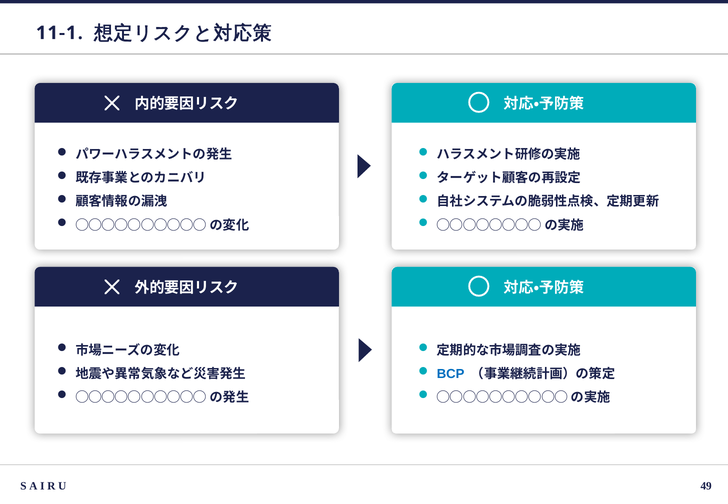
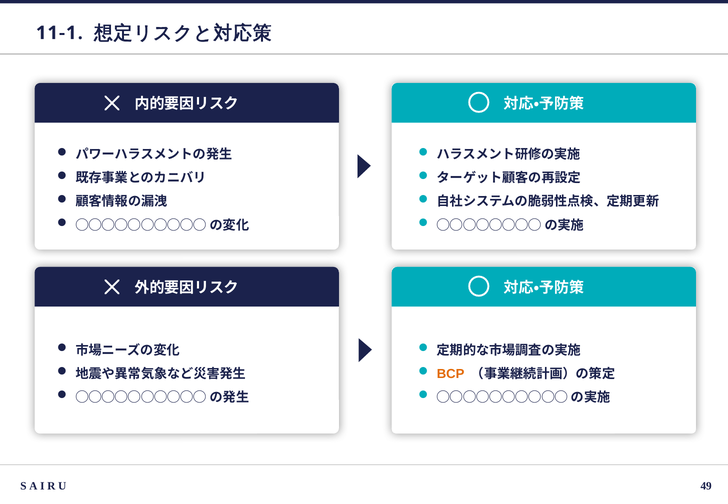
BCP colour: blue -> orange (451, 374)
